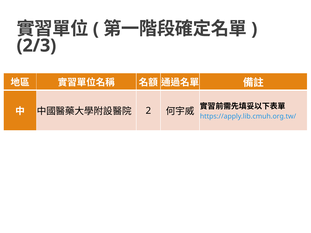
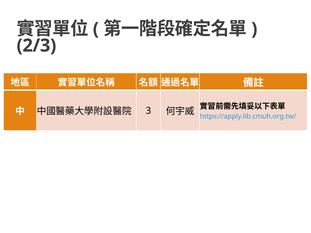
2: 2 -> 3 (148, 111)
